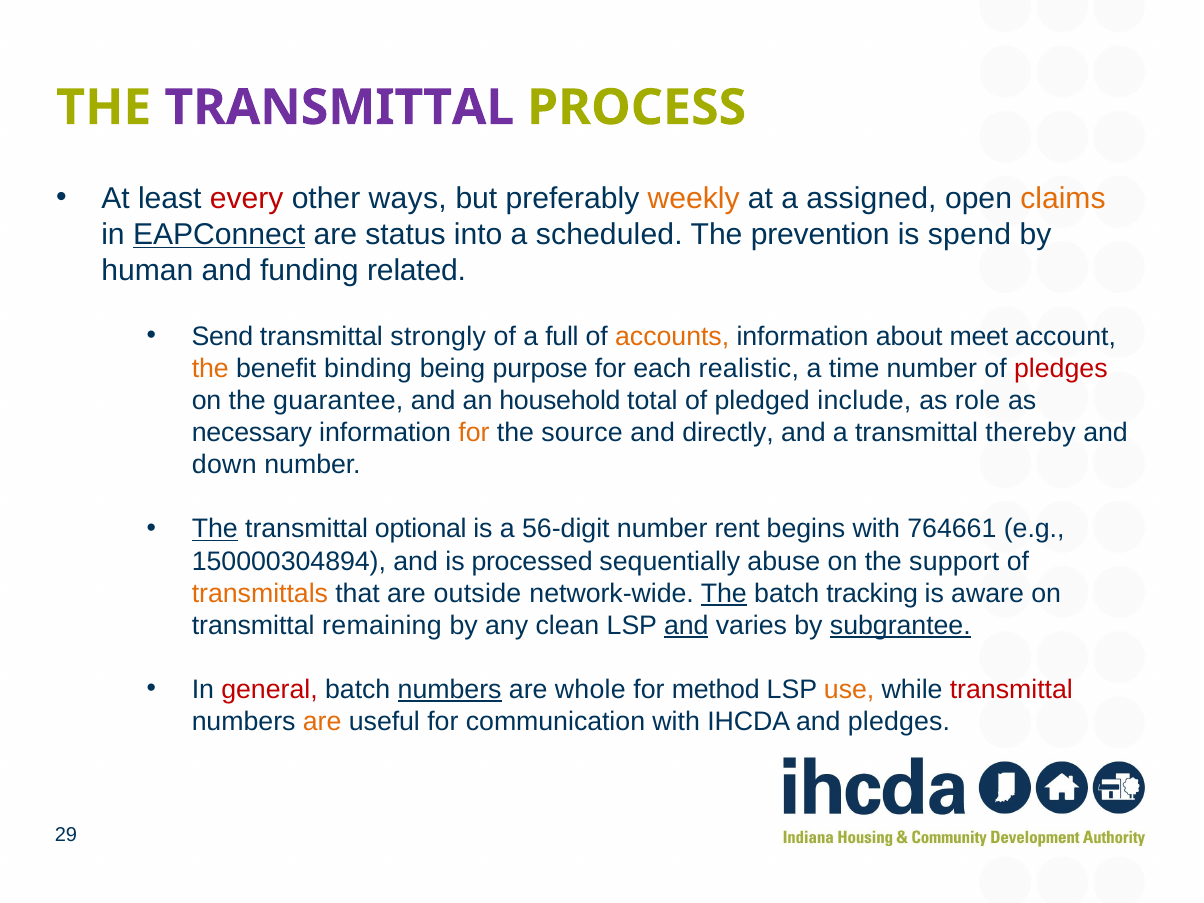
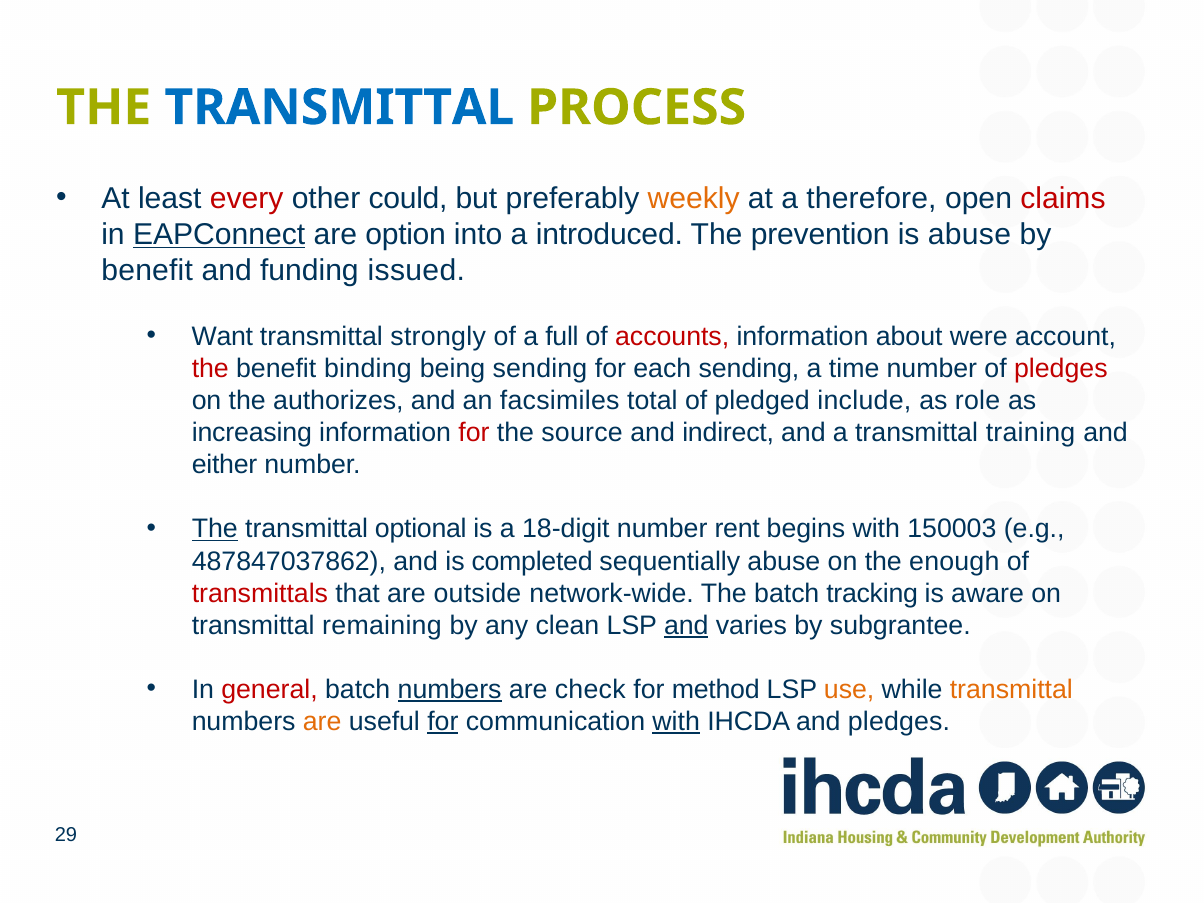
TRANSMITTAL colour: purple -> blue (339, 108)
ways: ways -> could (408, 198)
assigned: assigned -> therefore (871, 198)
claims colour: orange -> red (1063, 198)
status: status -> option (406, 235)
scheduled: scheduled -> introduced (609, 235)
is spend: spend -> abuse (969, 235)
human: human -> benefit (147, 271)
related: related -> issued (416, 271)
Send: Send -> Want (222, 337)
accounts colour: orange -> red (672, 337)
meet: meet -> were (979, 337)
the colour: orange -> red (210, 369)
being purpose: purpose -> sending (540, 369)
each realistic: realistic -> sending (749, 369)
guarantee: guarantee -> authorizes (338, 401)
household: household -> facsimiles (560, 401)
necessary: necessary -> increasing (252, 433)
for colour: orange -> red (474, 433)
directly: directly -> indirect (728, 433)
thereby: thereby -> training (1031, 433)
down: down -> either (225, 465)
56-digit: 56-digit -> 18-digit (566, 529)
764661: 764661 -> 150003 (952, 529)
150000304894: 150000304894 -> 487847037862 (289, 561)
processed: processed -> completed (532, 561)
support: support -> enough (954, 561)
transmittals colour: orange -> red (260, 593)
The underline: present -> none (724, 593)
subgrantee underline: present -> none (900, 625)
whole: whole -> check (590, 690)
transmittal colour: red -> orange (1011, 690)
for underline: none -> present (443, 722)
with underline: none -> present (676, 722)
